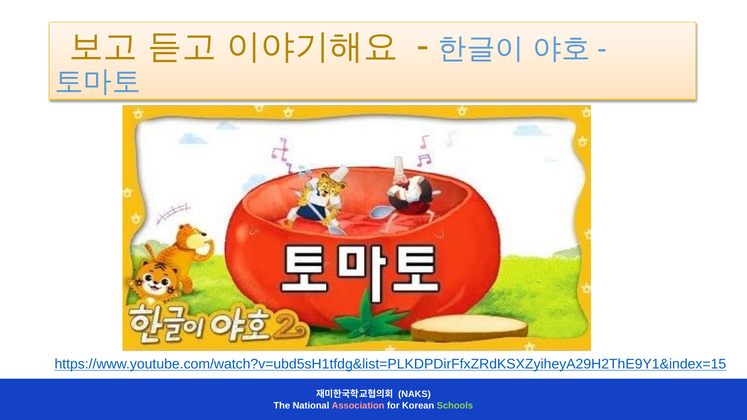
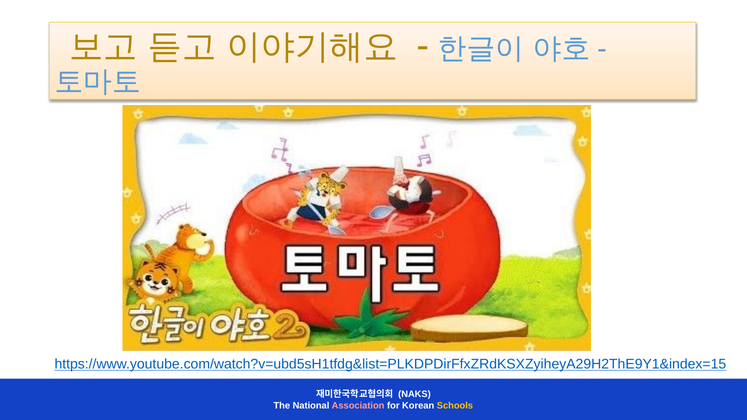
Schools colour: light green -> yellow (455, 406)
